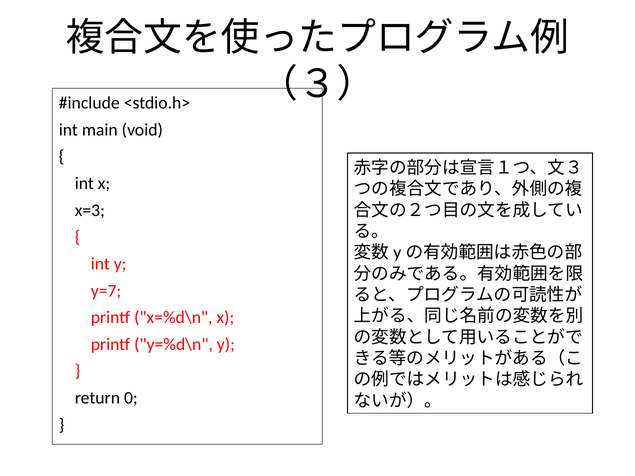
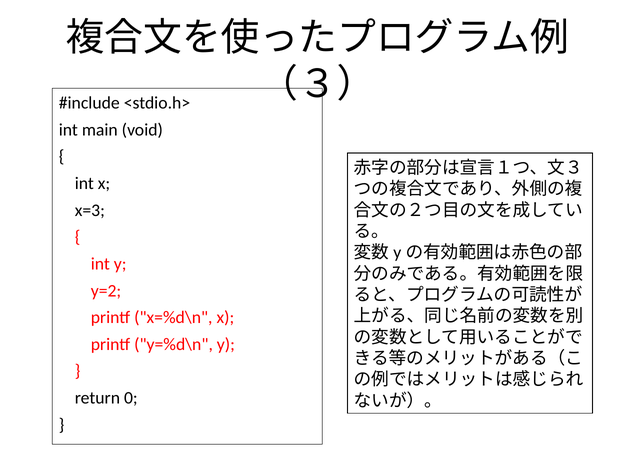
y=7: y=7 -> y=2 (106, 291)
